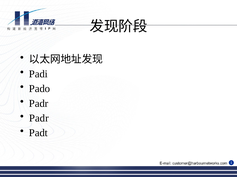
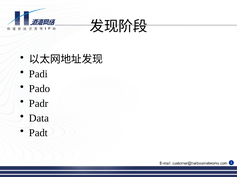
Padr: Padr -> Data (39, 119)
